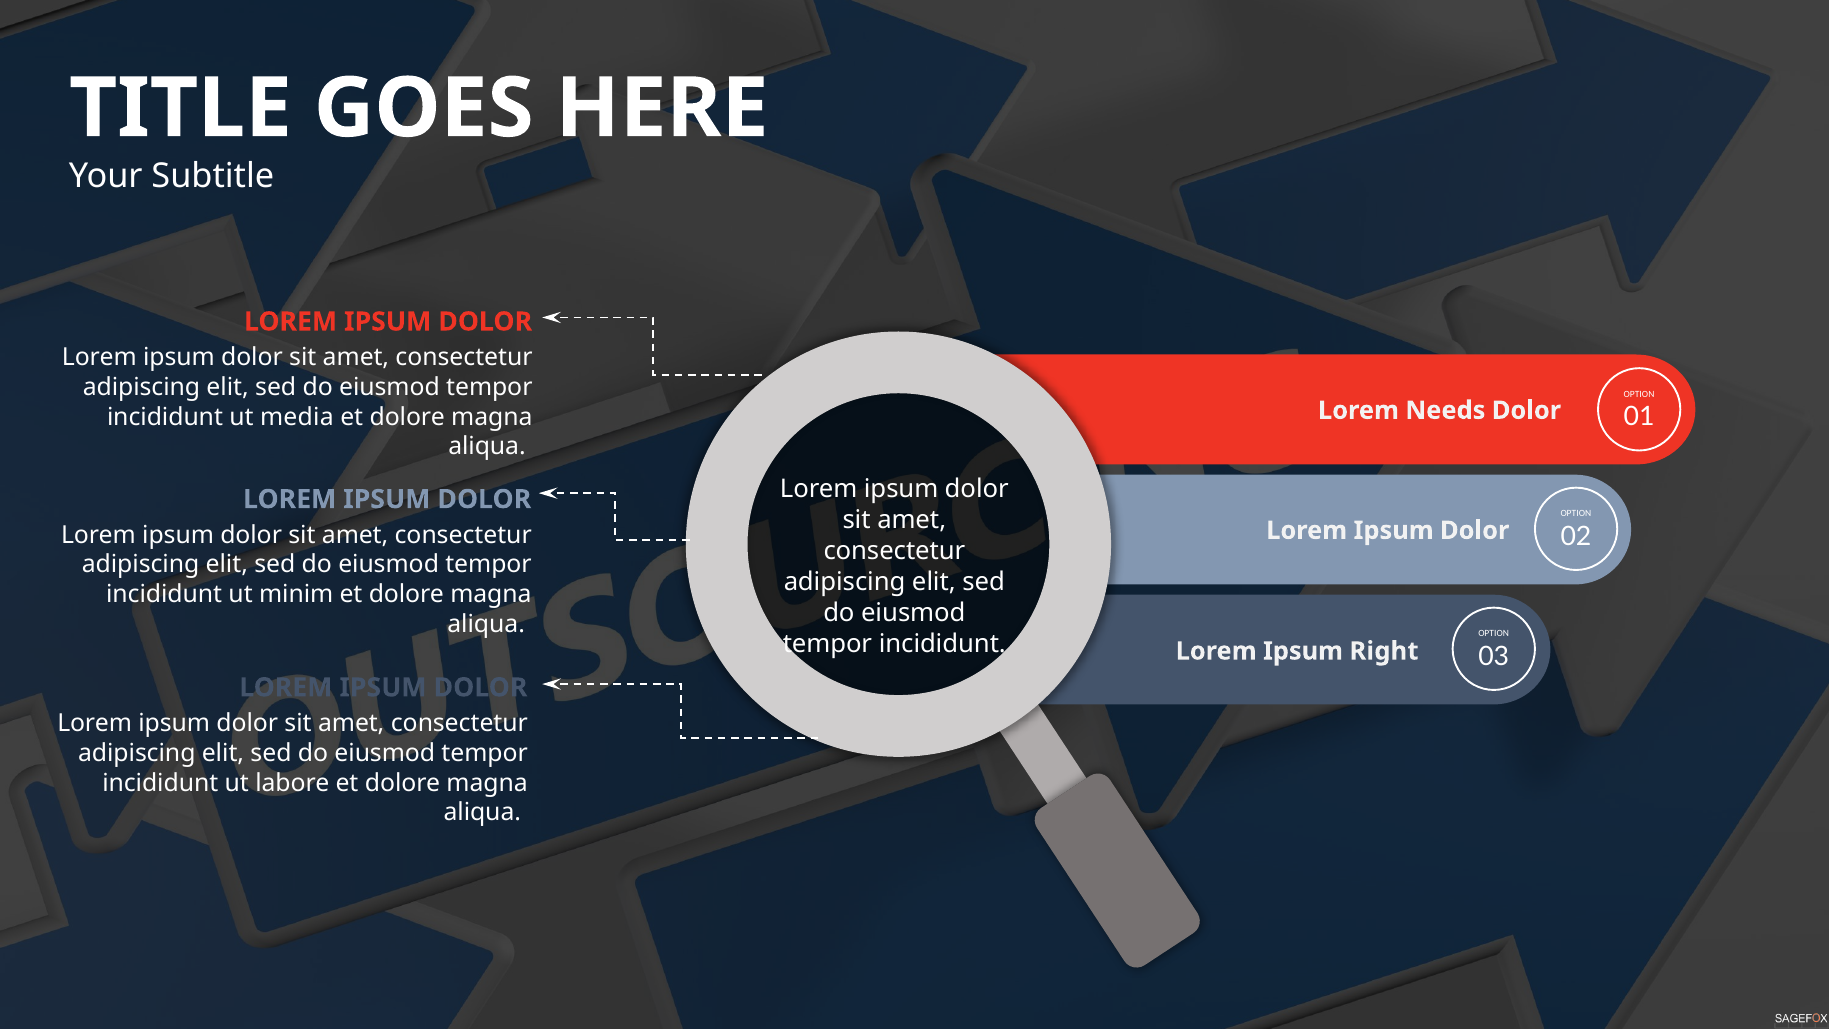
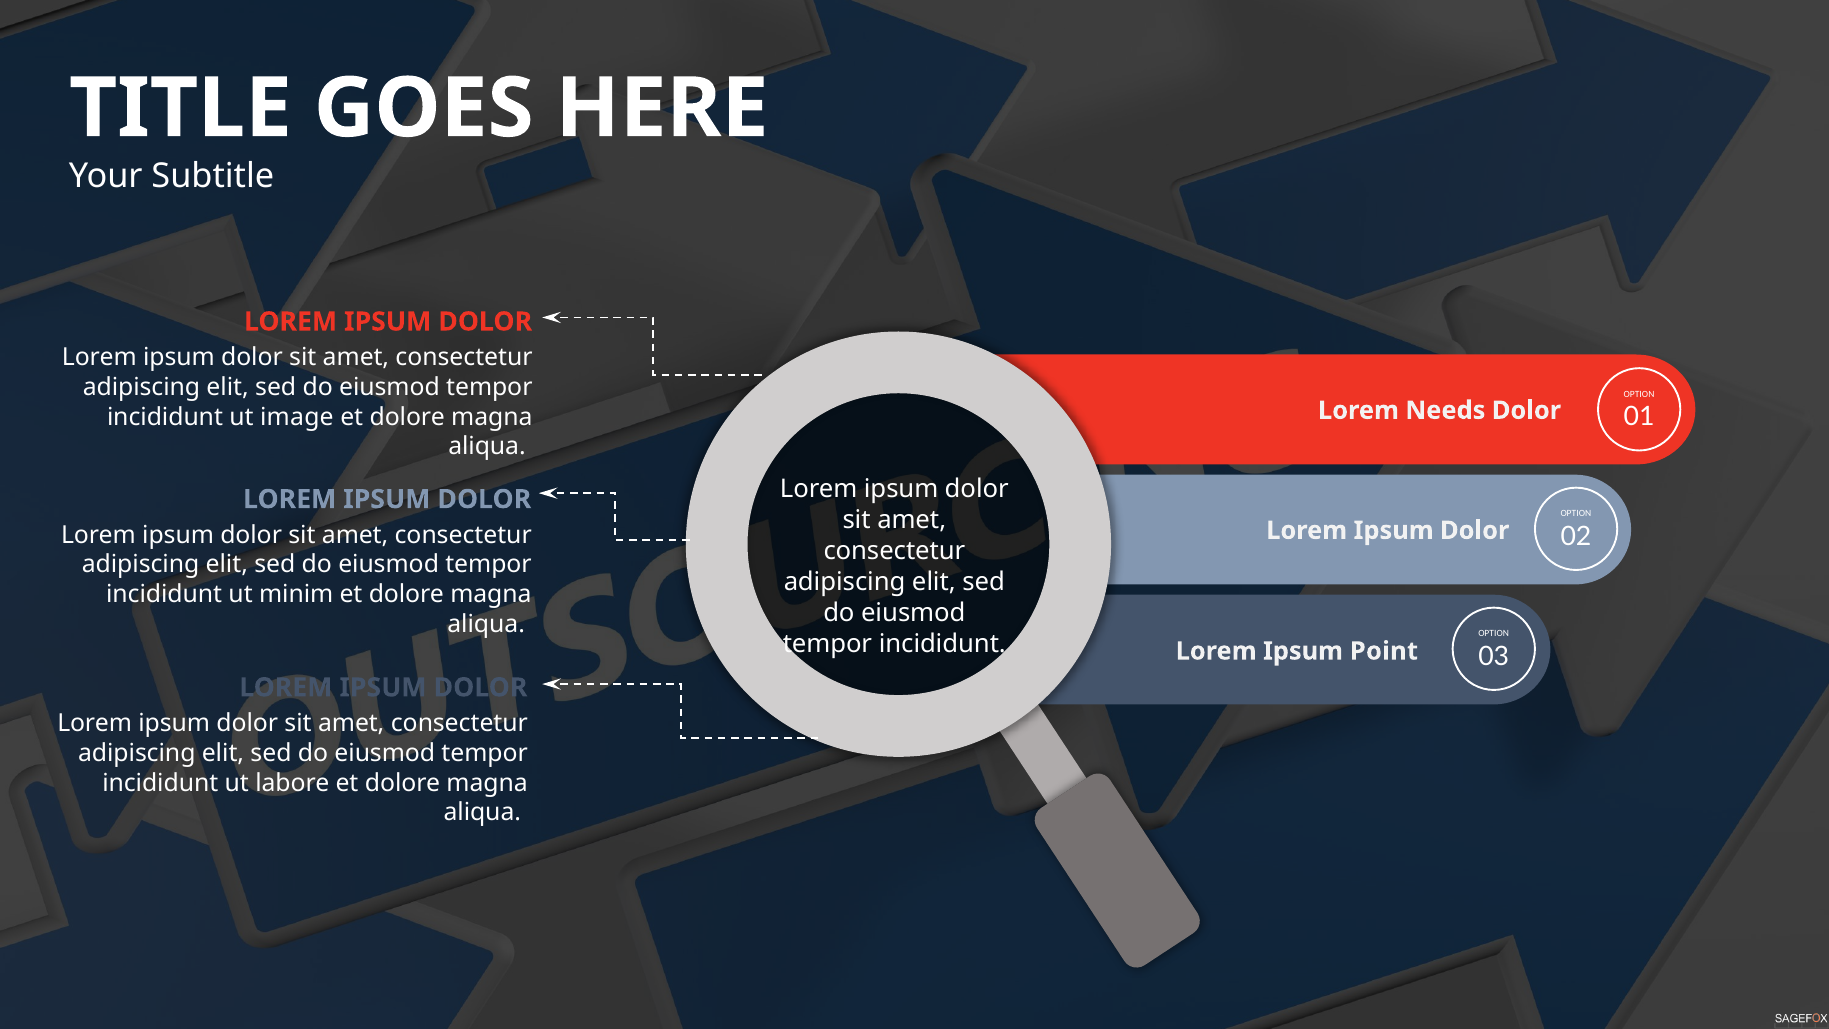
media: media -> image (297, 417)
Right: Right -> Point (1384, 651)
